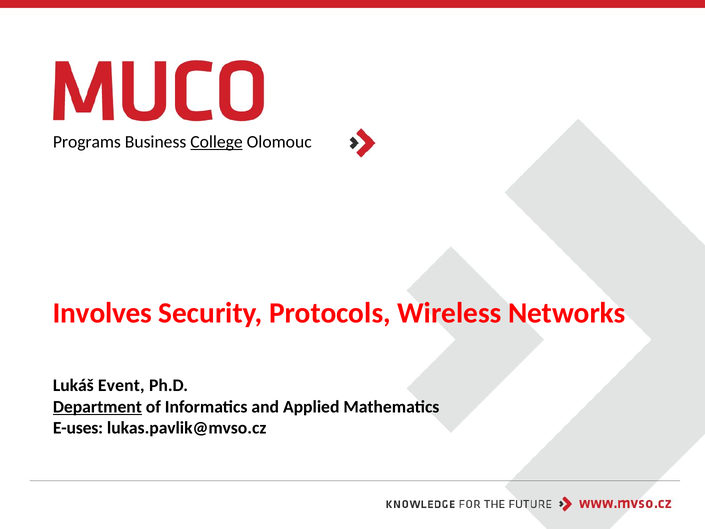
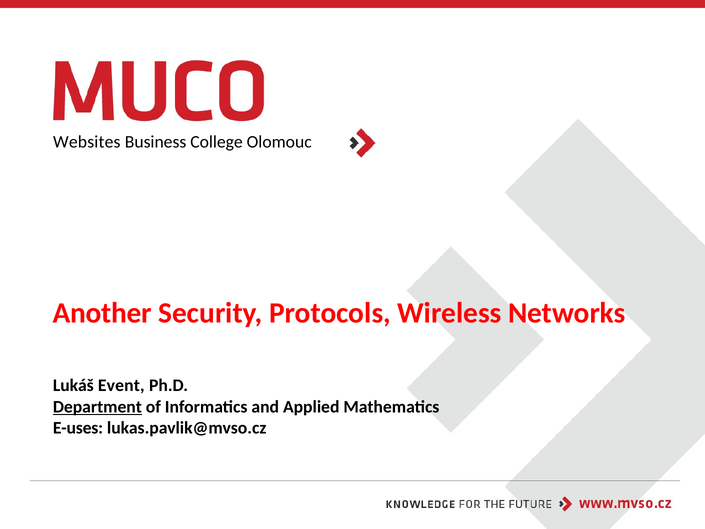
Programs: Programs -> Websites (87, 142)
College underline: present -> none (216, 142)
Involves: Involves -> Another (102, 313)
